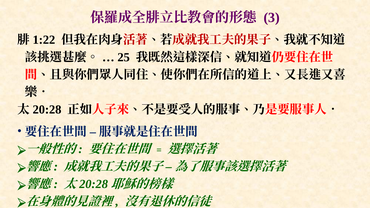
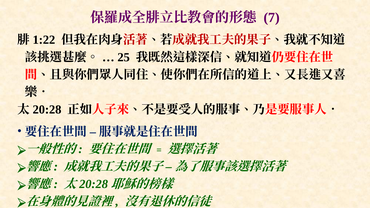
3: 3 -> 7 (272, 18)
